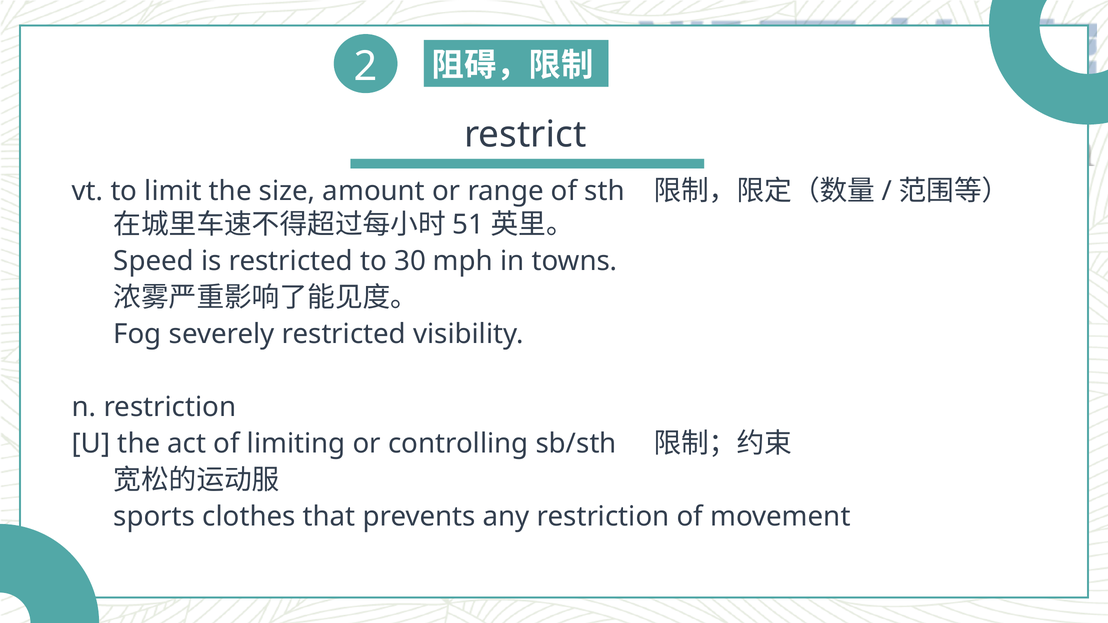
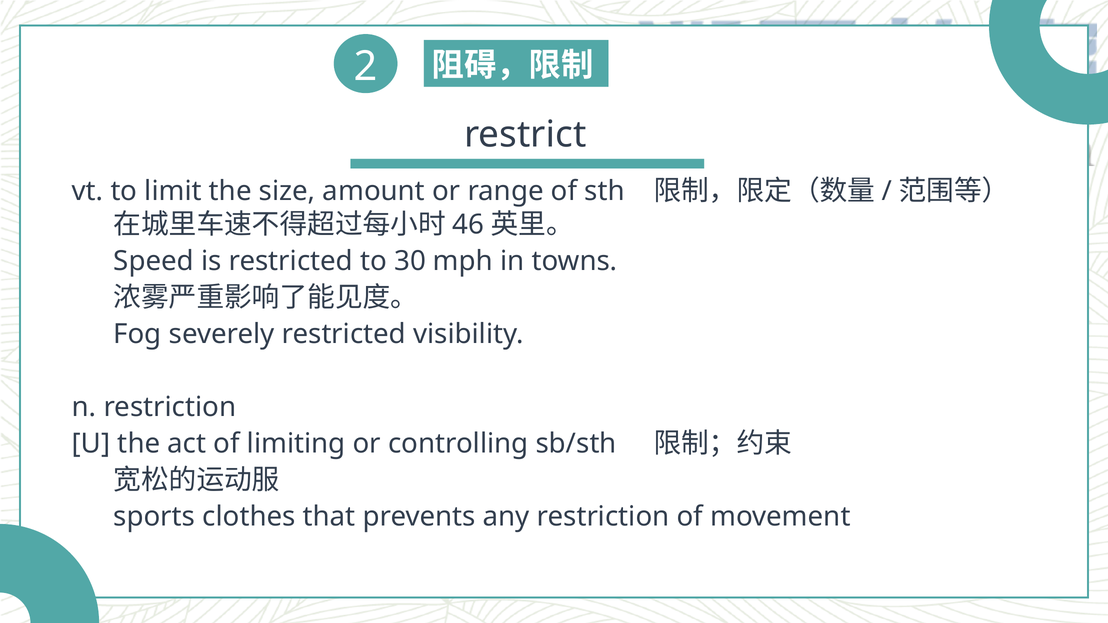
51: 51 -> 46 (468, 224)
